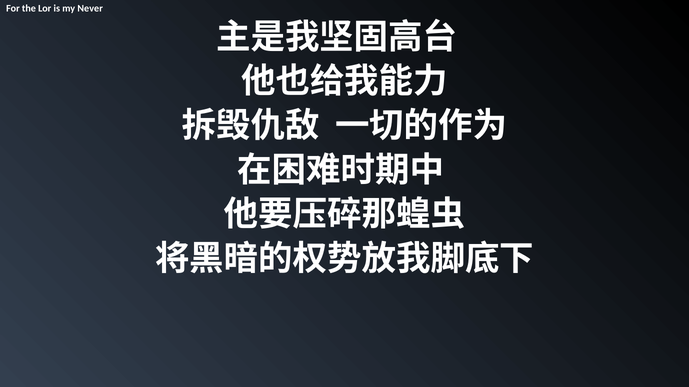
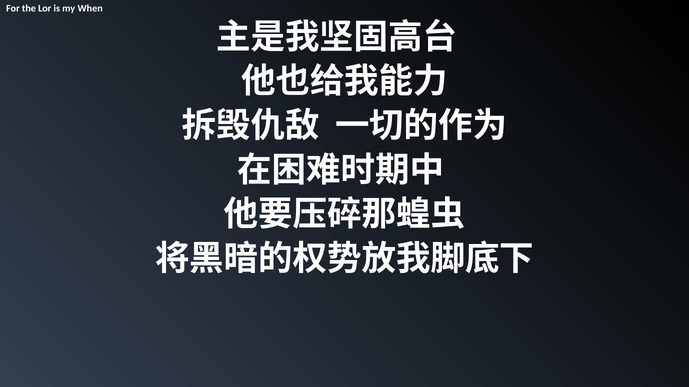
Never: Never -> When (90, 8)
